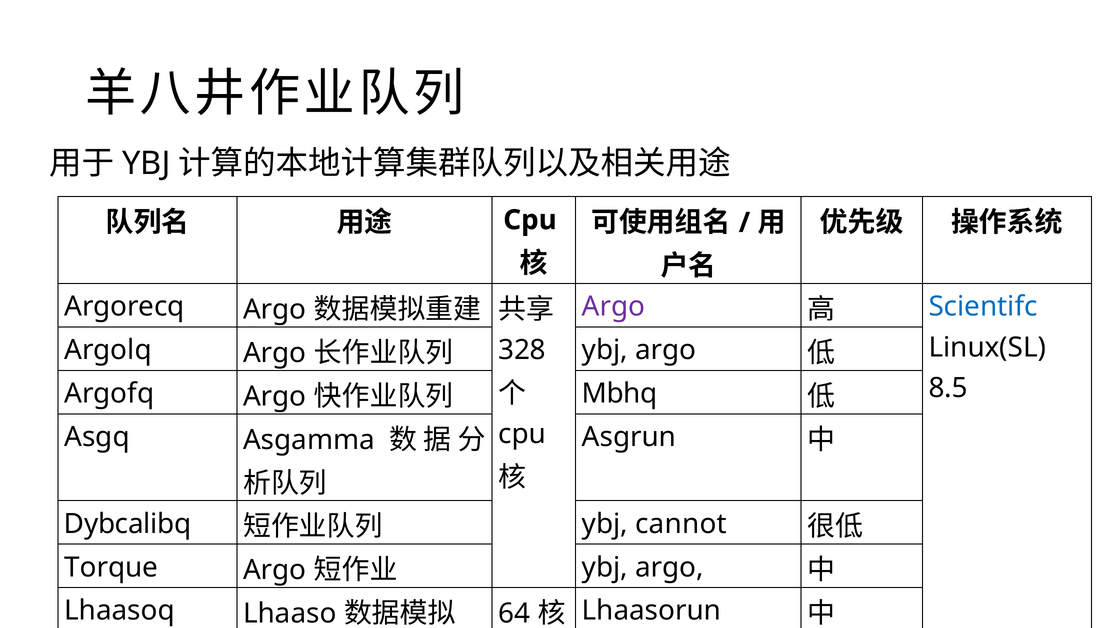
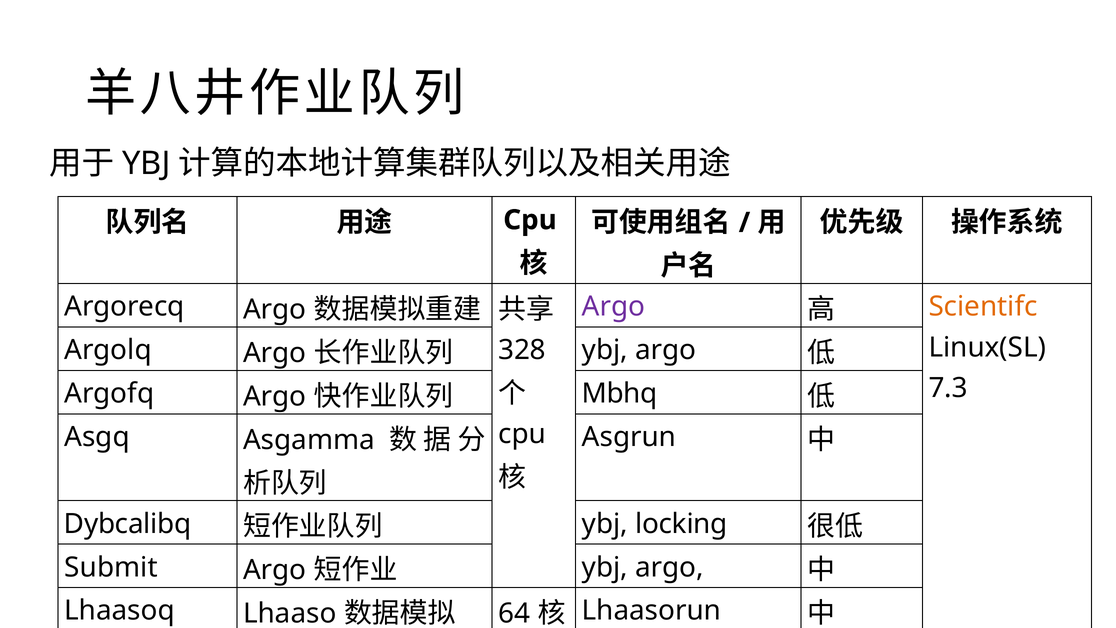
Scientifc colour: blue -> orange (983, 307)
8.5: 8.5 -> 7.3 (948, 388)
cannot: cannot -> locking (681, 524)
Torque: Torque -> Submit (111, 567)
